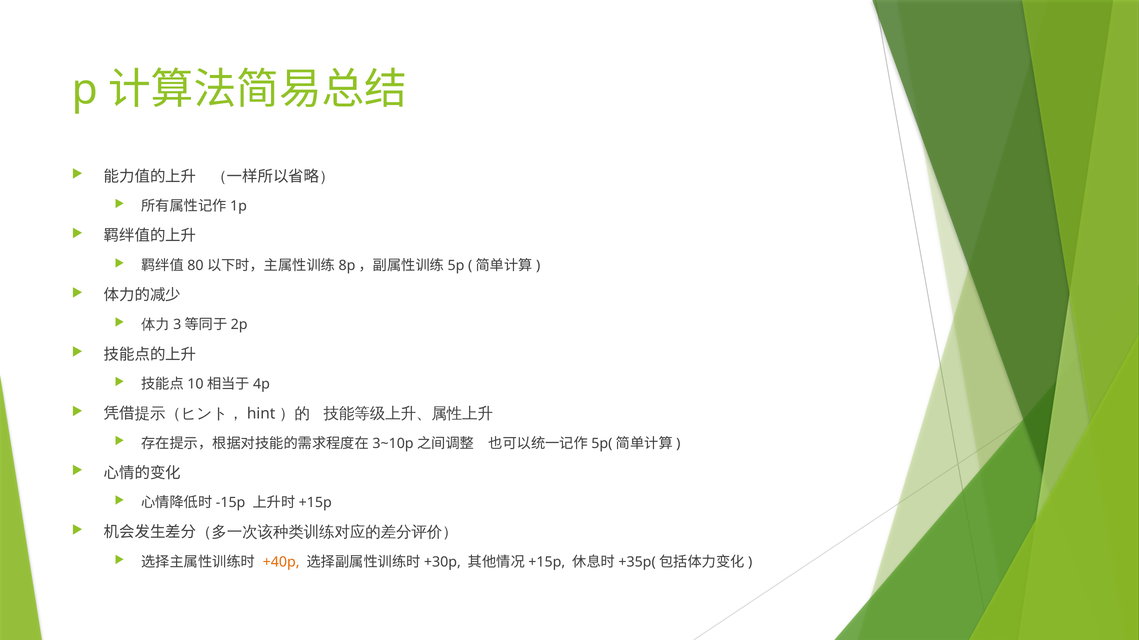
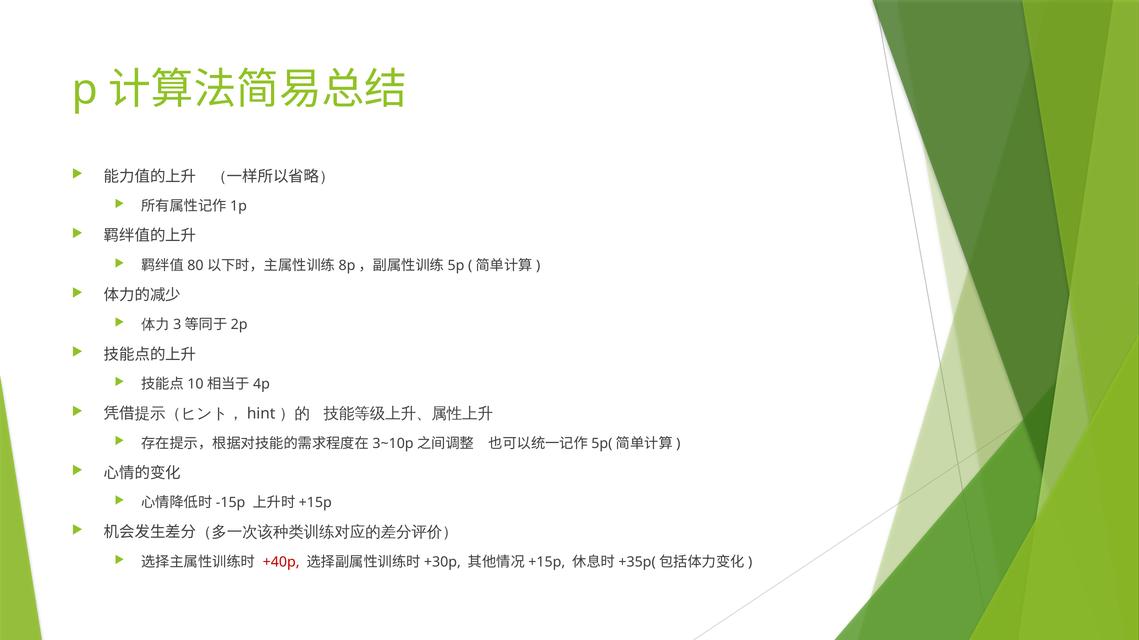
+40p colour: orange -> red (281, 563)
